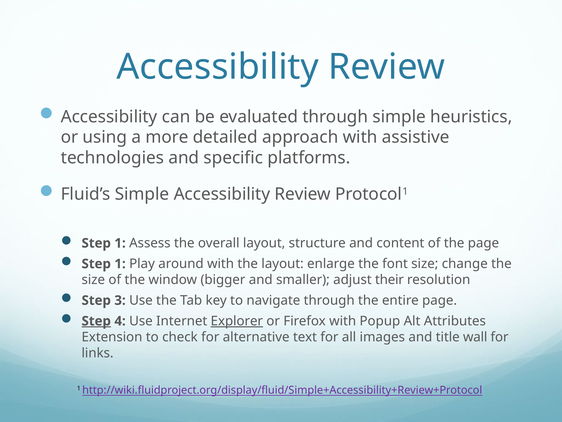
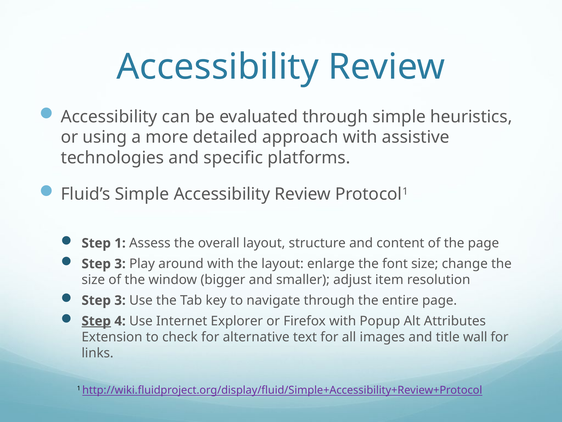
1: 1 -> 3 (120, 264)
their: their -> item (389, 279)
Explorer underline: present -> none (237, 321)
